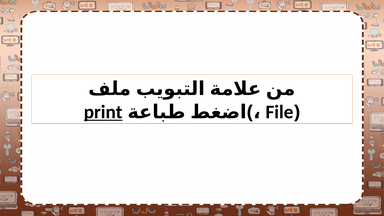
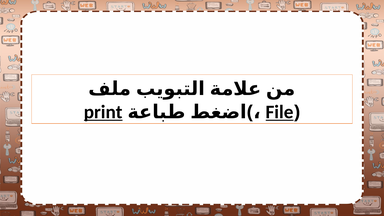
File underline: none -> present (280, 112)
